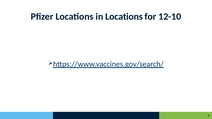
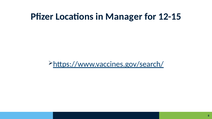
in Locations: Locations -> Manager (124, 17)
12-10: 12-10 -> 12-15 (170, 17)
